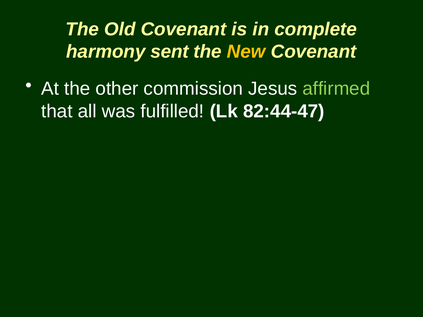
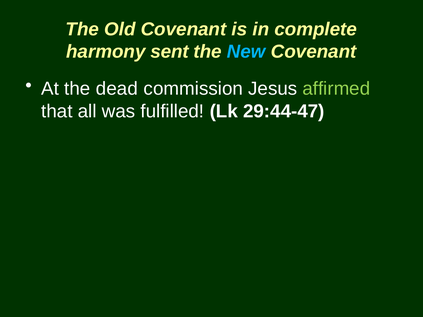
New colour: yellow -> light blue (246, 52)
other: other -> dead (117, 89)
82:44-47: 82:44-47 -> 29:44-47 (284, 111)
